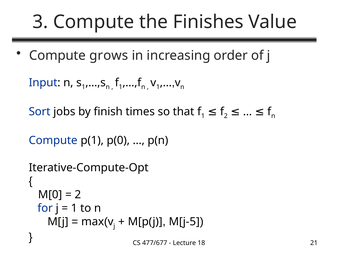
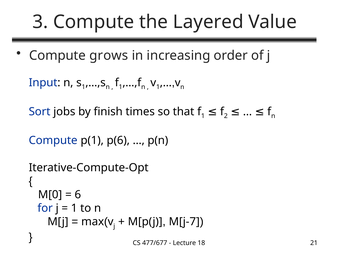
Finishes: Finishes -> Layered (208, 22)
p(0: p(0 -> p(6 (118, 140)
2: 2 -> 6 (78, 194)
M[j-5: M[j-5 -> M[j-7 (184, 221)
